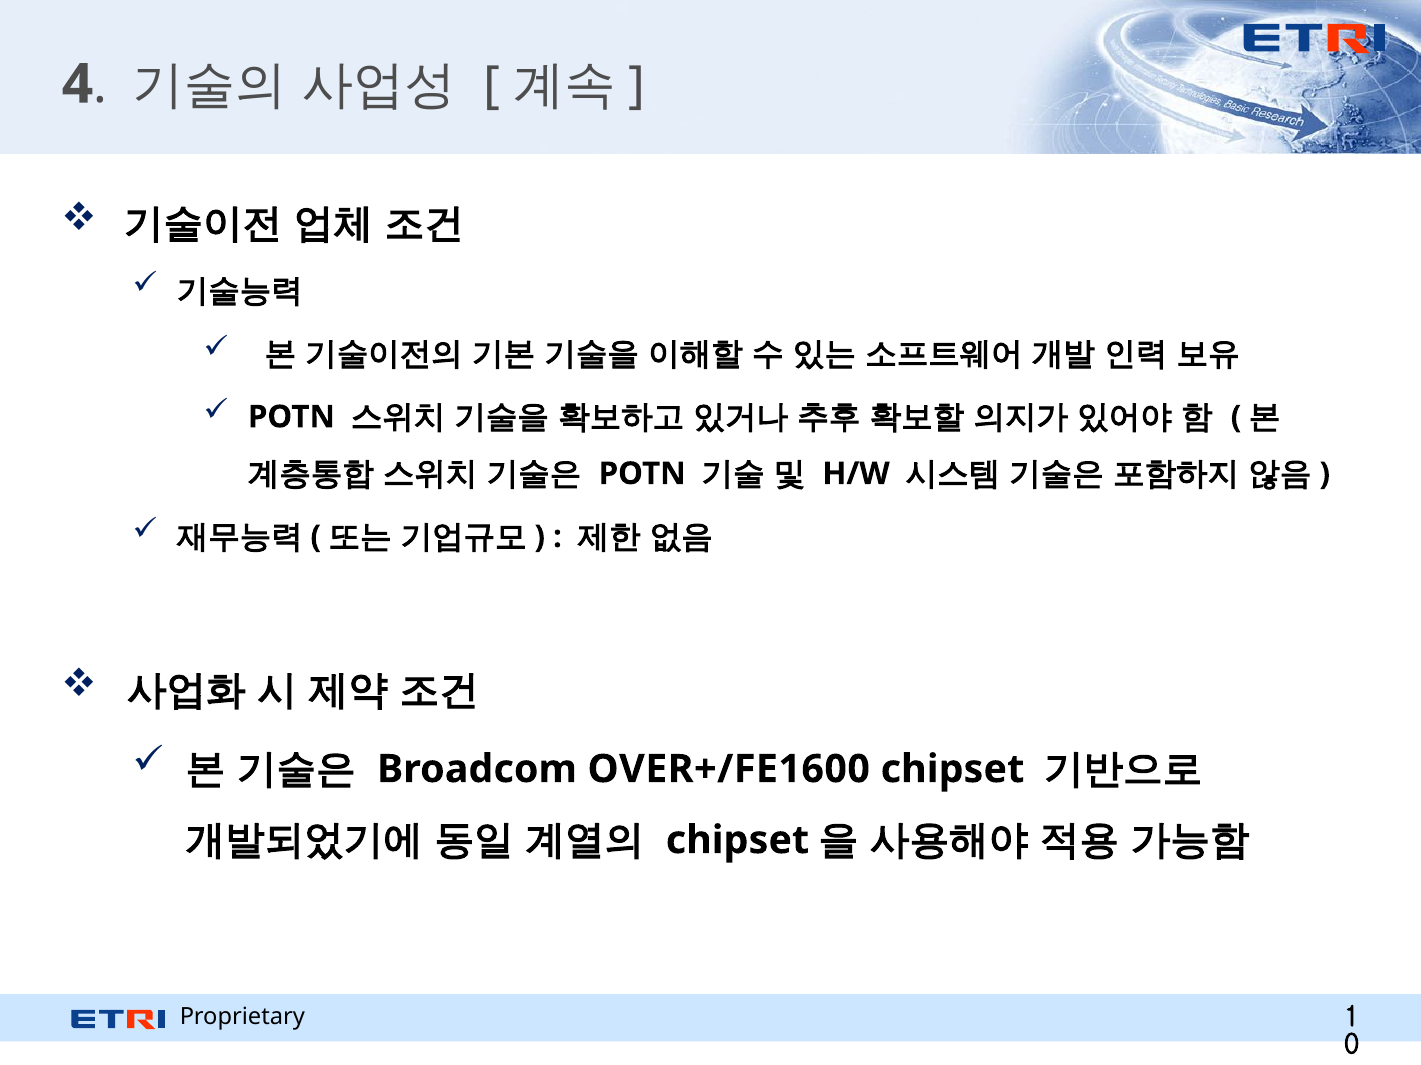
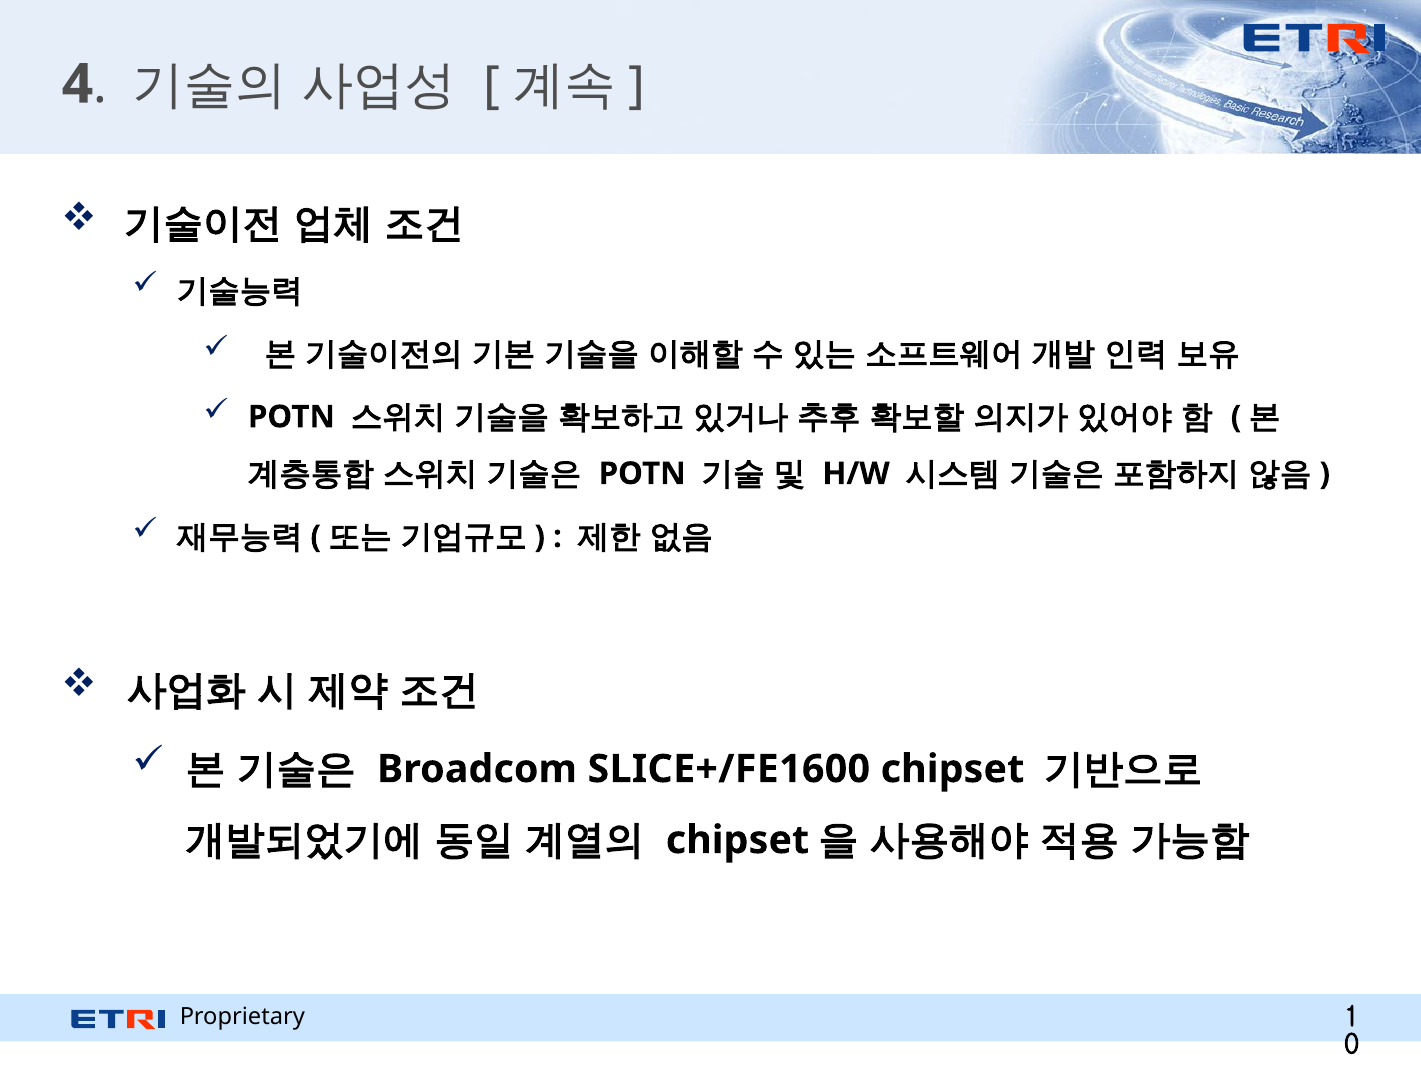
OVER+/FE1600: OVER+/FE1600 -> SLICE+/FE1600 (729, 770)
